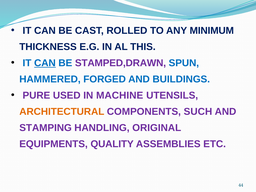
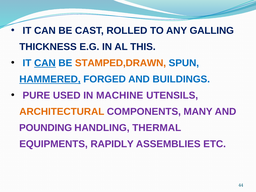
MINIMUM: MINIMUM -> GALLING (212, 31)
STAMPED,DRAWN colour: purple -> orange (121, 63)
HAMMERED underline: none -> present (50, 79)
SUCH: SUCH -> MANY (198, 112)
STAMPING: STAMPING -> POUNDING (46, 128)
ORIGINAL: ORIGINAL -> THERMAL (157, 128)
QUALITY: QUALITY -> RAPIDLY (112, 144)
